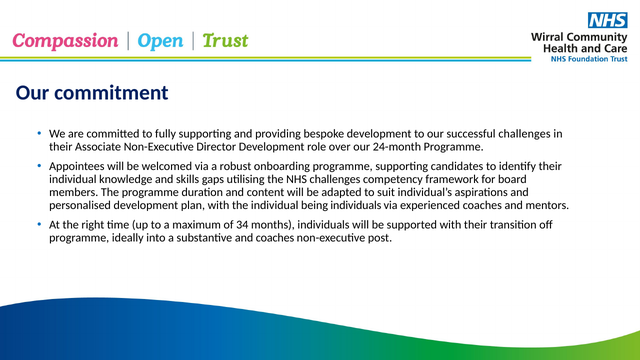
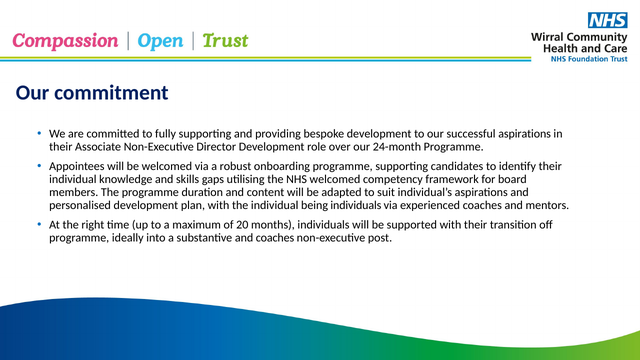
successful challenges: challenges -> aspirations (525, 134)
NHS challenges: challenges -> welcomed (335, 179)
34: 34 -> 20 (242, 225)
